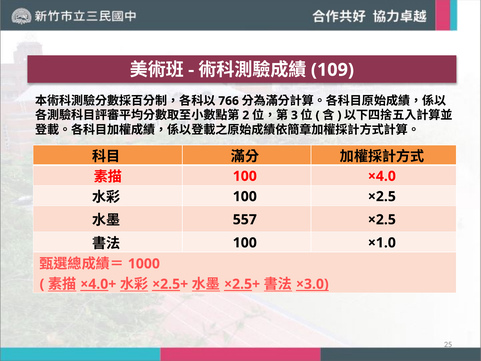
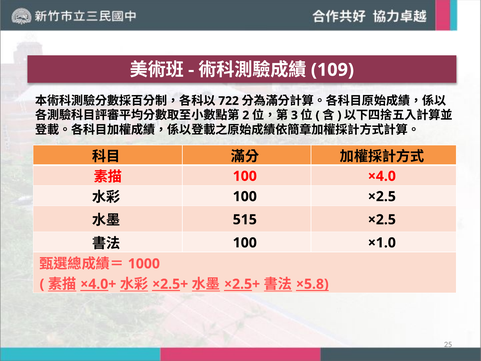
766: 766 -> 722 (229, 101)
557: 557 -> 515 (245, 219)
×3.0: ×3.0 -> ×5.8 (312, 284)
